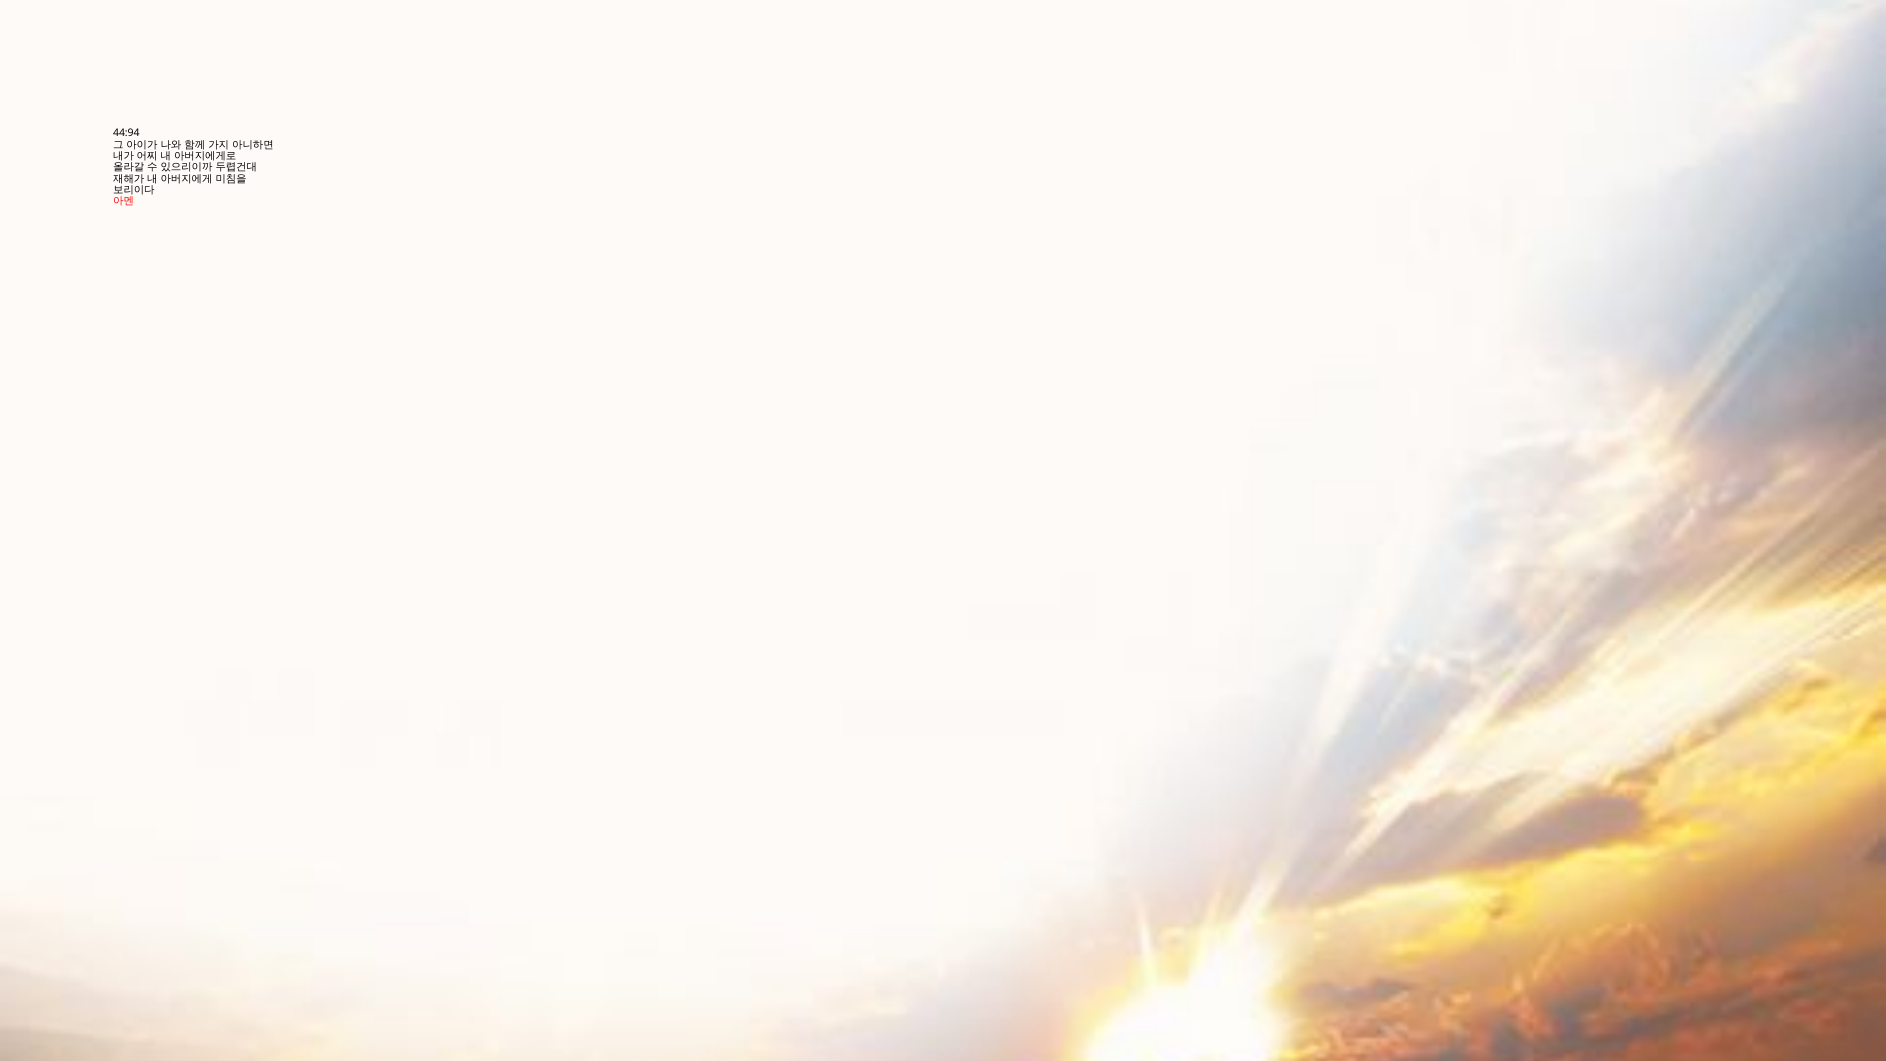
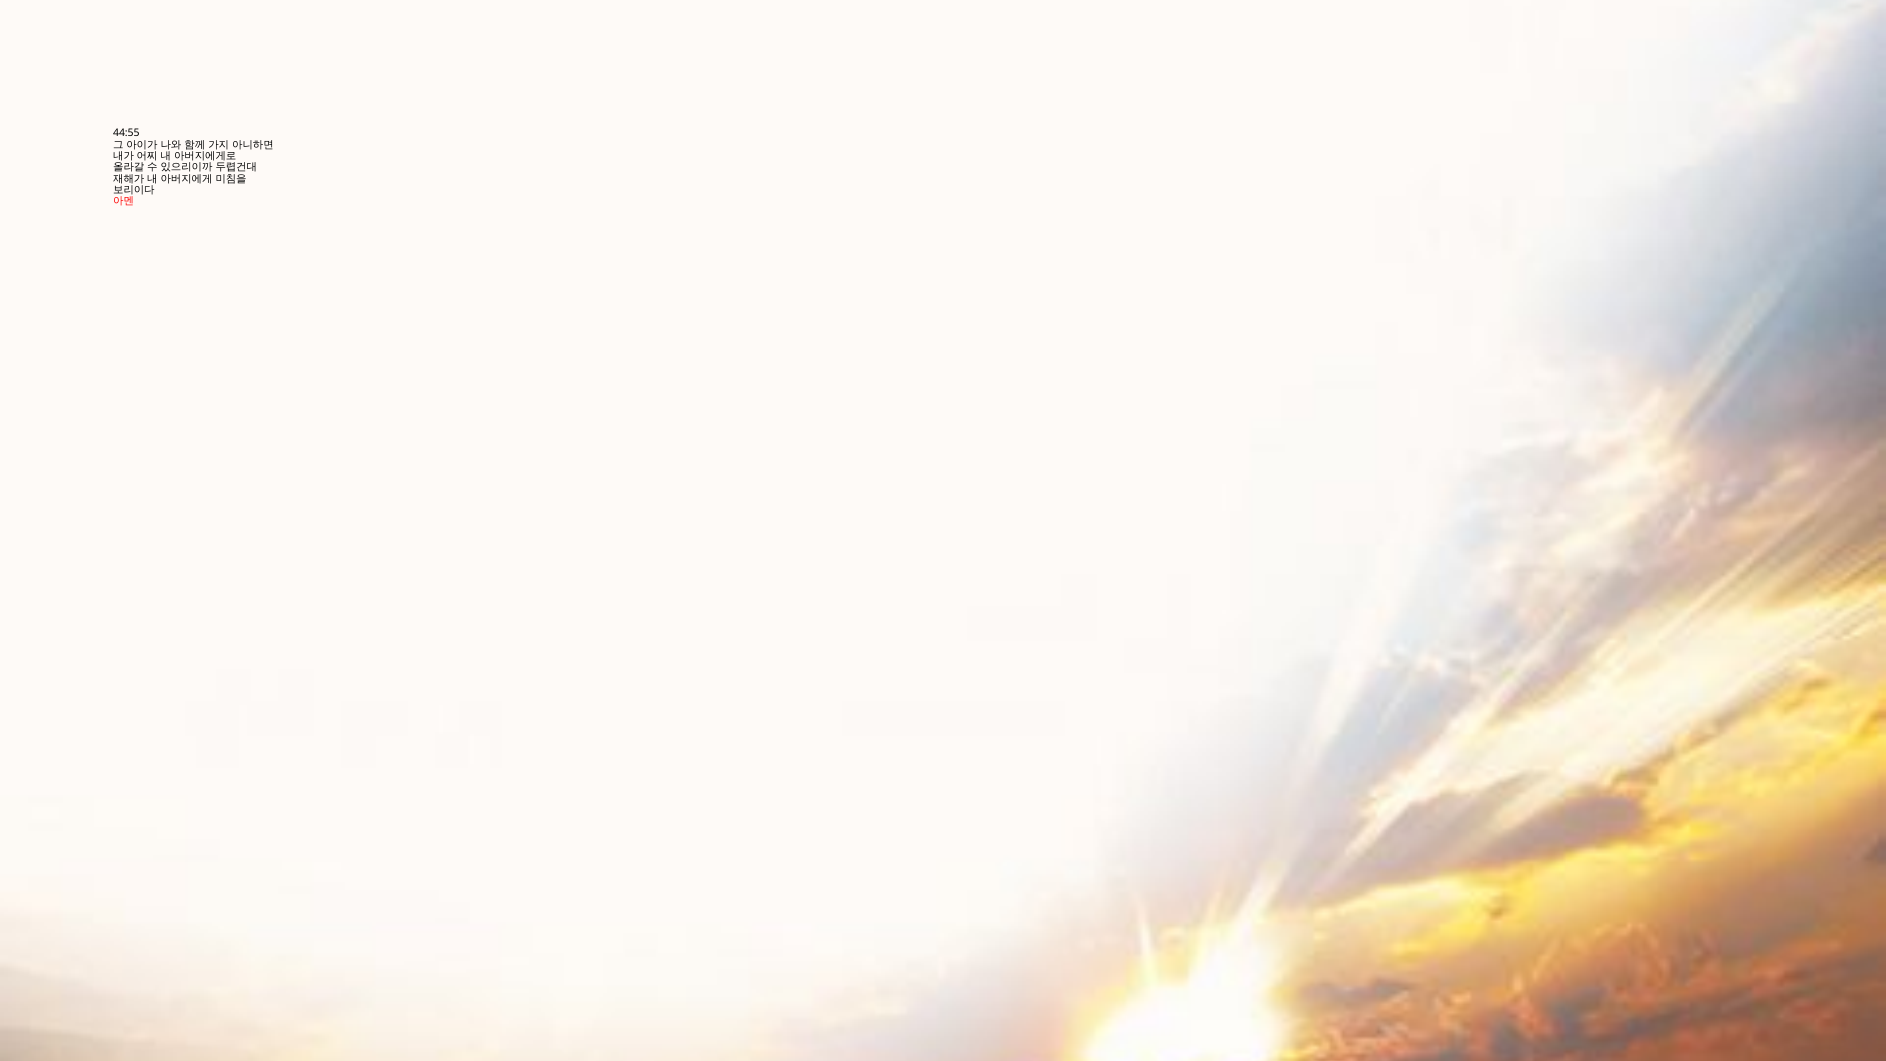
44:94: 44:94 -> 44:55 (126, 133)
